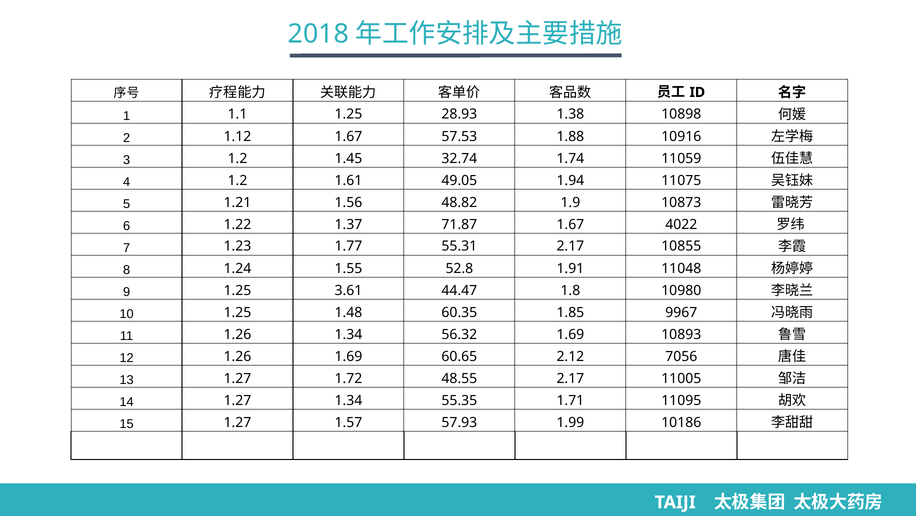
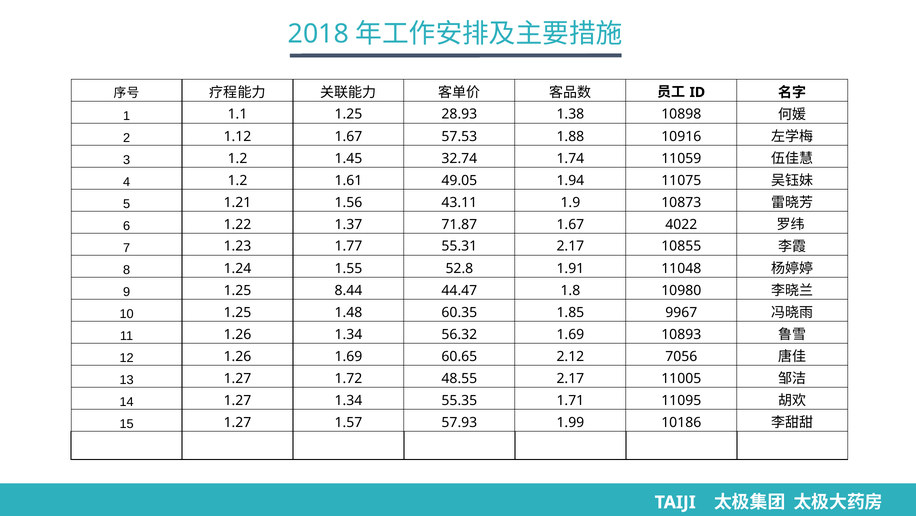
48.82: 48.82 -> 43.11 (459, 202)
3.61: 3.61 -> 8.44 (348, 290)
